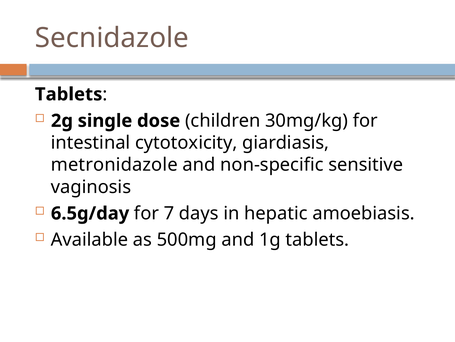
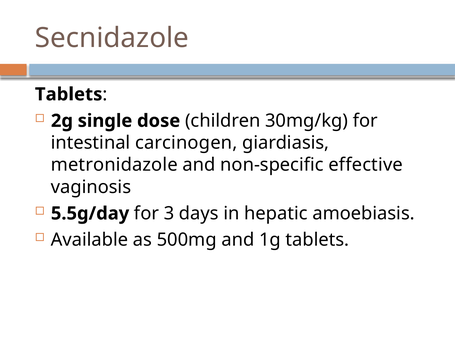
cytotoxicity: cytotoxicity -> carcinogen (186, 143)
sensitive: sensitive -> effective (366, 165)
6.5g/day: 6.5g/day -> 5.5g/day (90, 213)
7: 7 -> 3 (169, 213)
